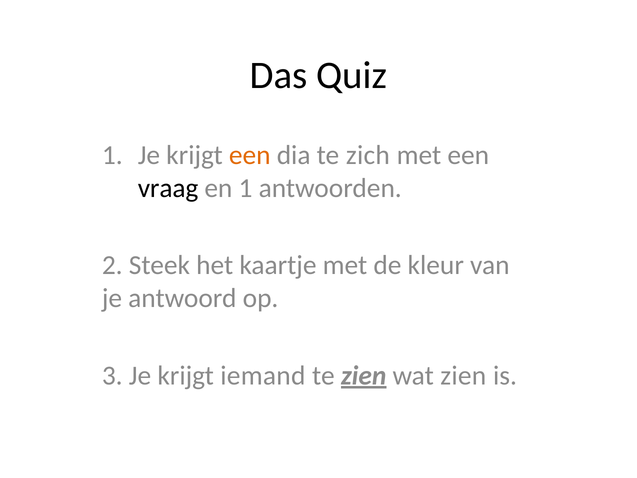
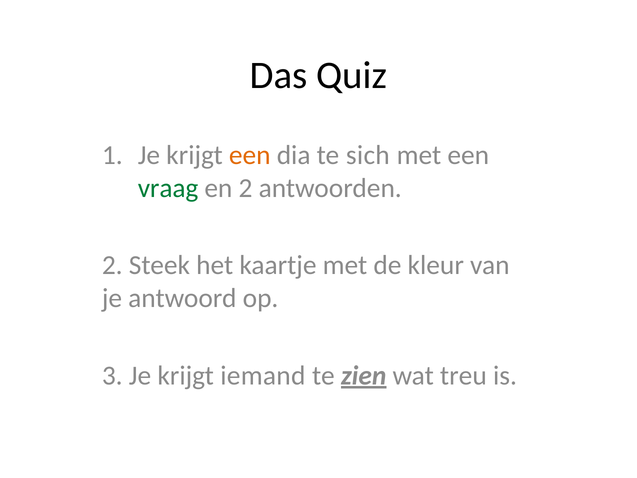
zich: zich -> sich (368, 155)
vraag colour: black -> green (168, 188)
en 1: 1 -> 2 (246, 188)
wat zien: zien -> treu (463, 375)
